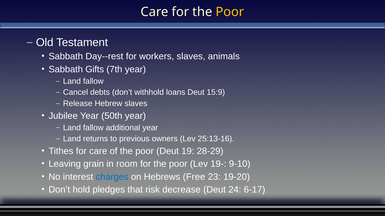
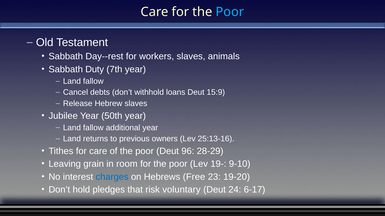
Poor colour: yellow -> light blue (230, 12)
Gifts: Gifts -> Duty (95, 69)
19: 19 -> 96 (188, 151)
decrease: decrease -> voluntary (181, 190)
